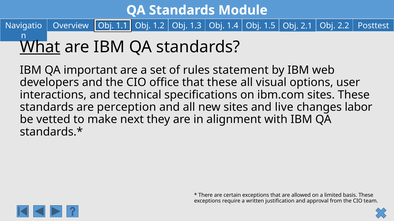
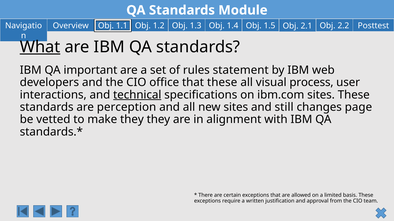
options: options -> process (311, 83)
technical underline: none -> present (137, 95)
live: live -> still (284, 107)
labor: labor -> page (358, 107)
make next: next -> they (132, 120)
